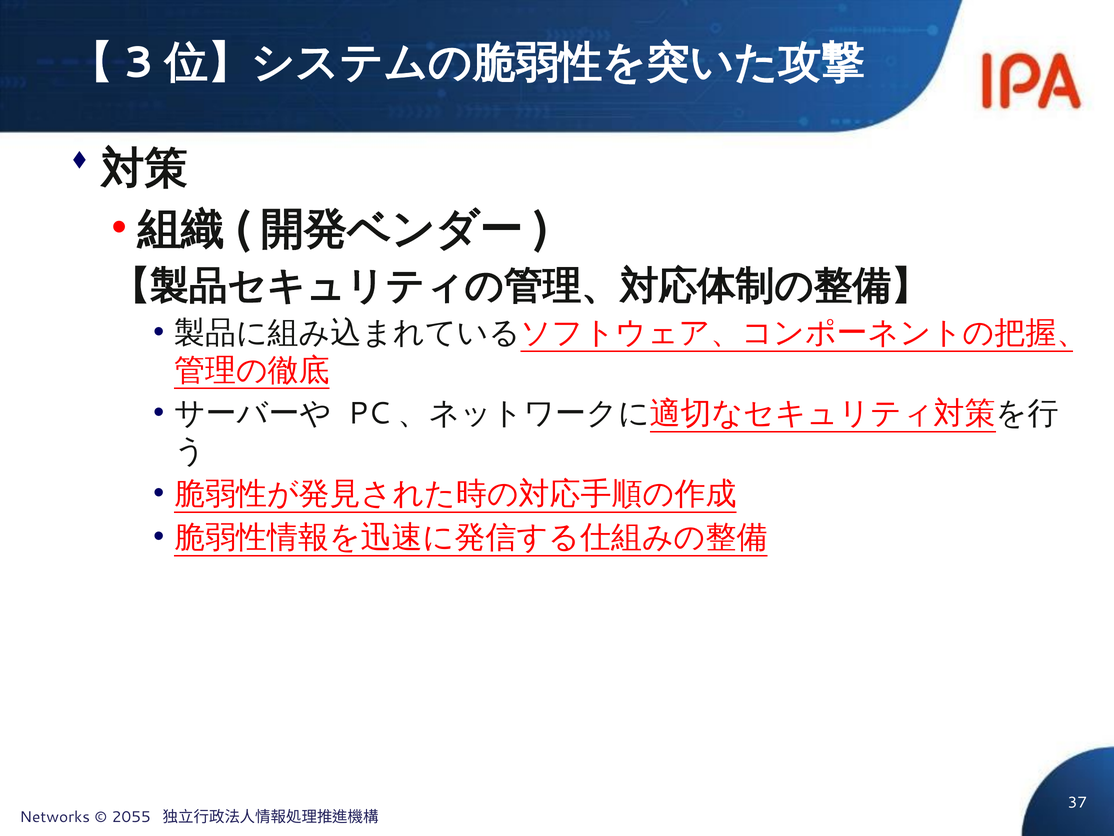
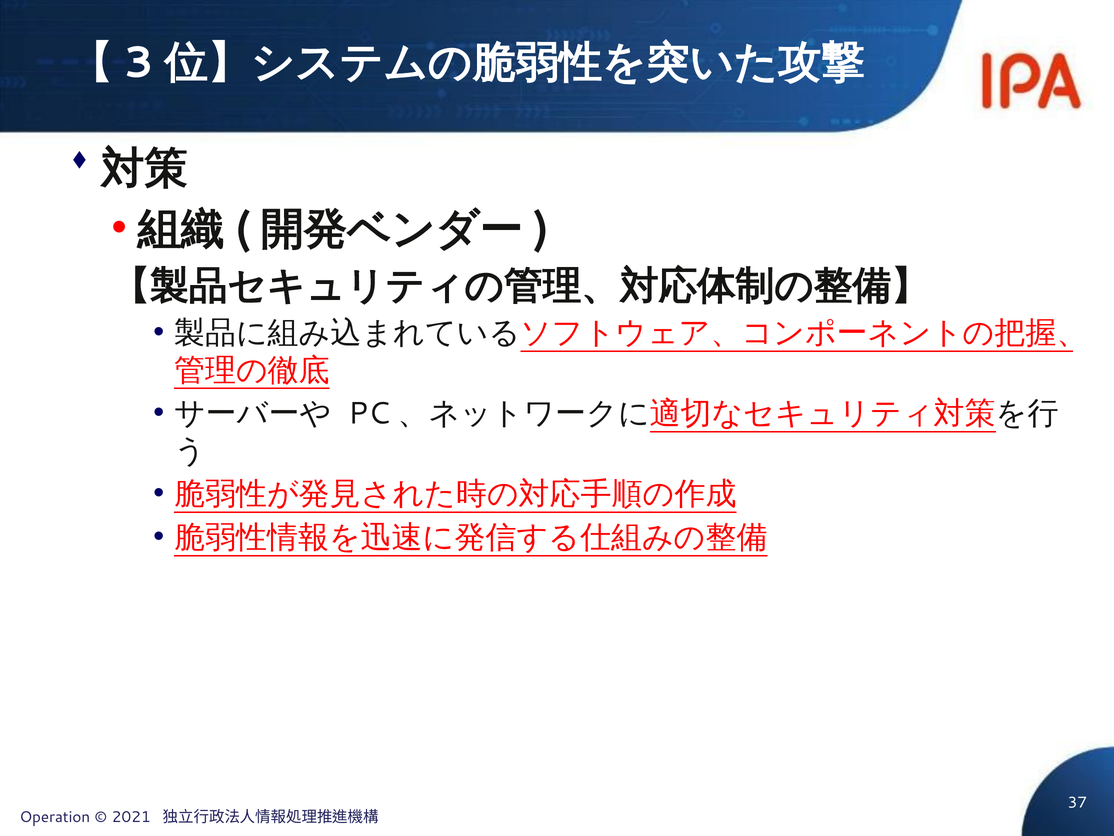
Networks: Networks -> Operation (55, 816)
2055: 2055 -> 2021 (131, 816)
